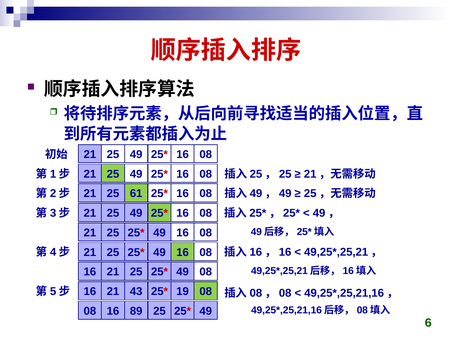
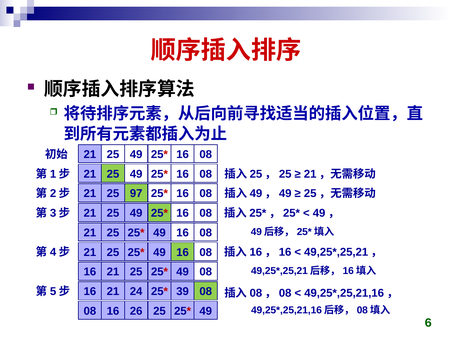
61: 61 -> 97 (136, 193)
43: 43 -> 24 (136, 291)
19: 19 -> 39 (183, 291)
89: 89 -> 26 (136, 311)
